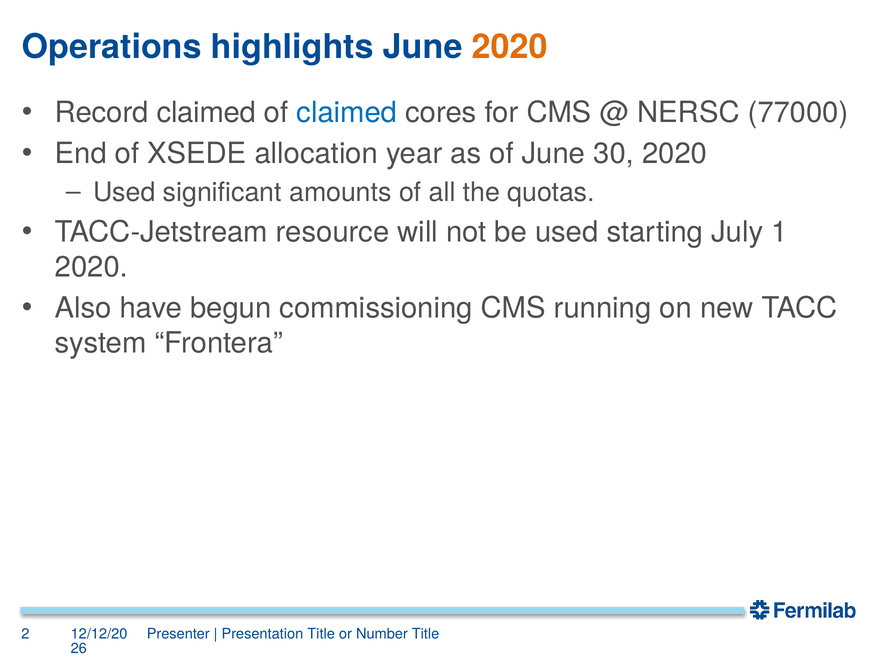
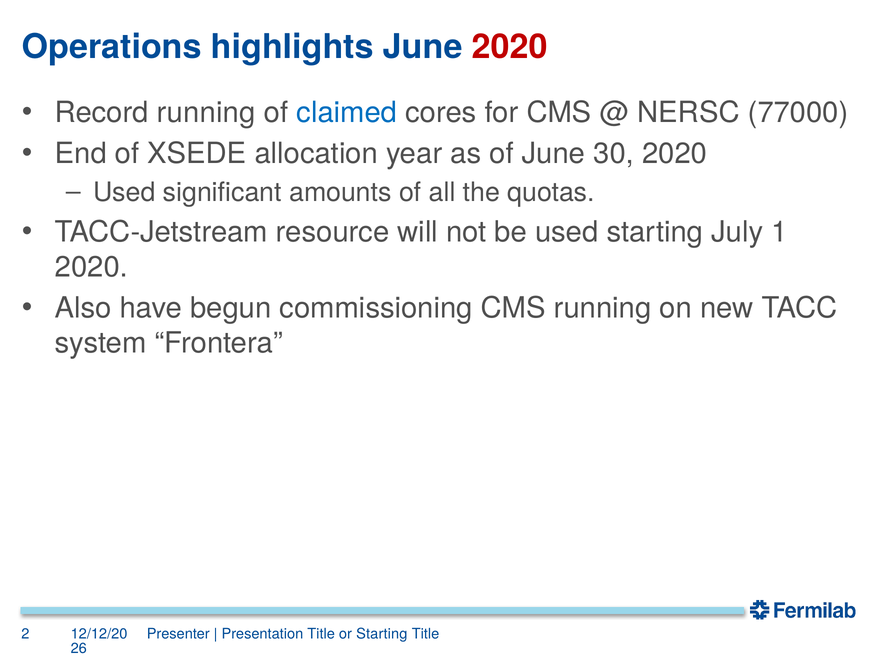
2020 colour: orange -> red (510, 47)
Record claimed: claimed -> running (206, 113)
or Number: Number -> Starting (382, 634)
